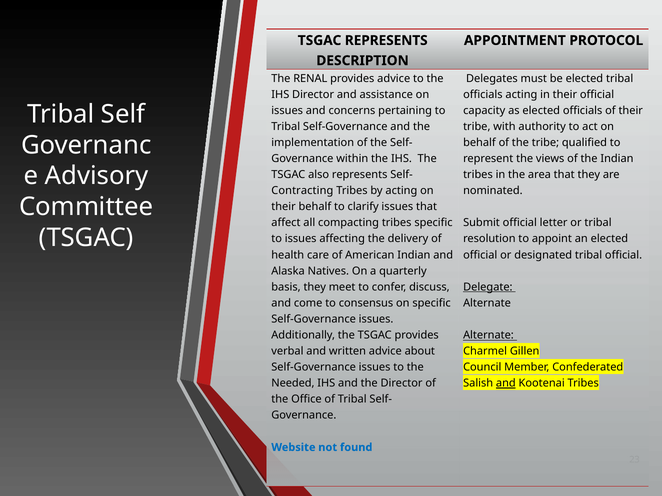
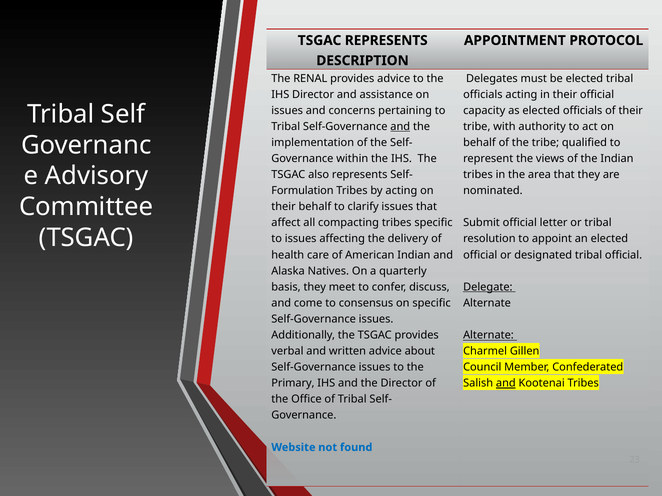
and underline: none -> present (400, 127)
Contracting: Contracting -> Formulation (302, 191)
Needed: Needed -> Primary (293, 384)
